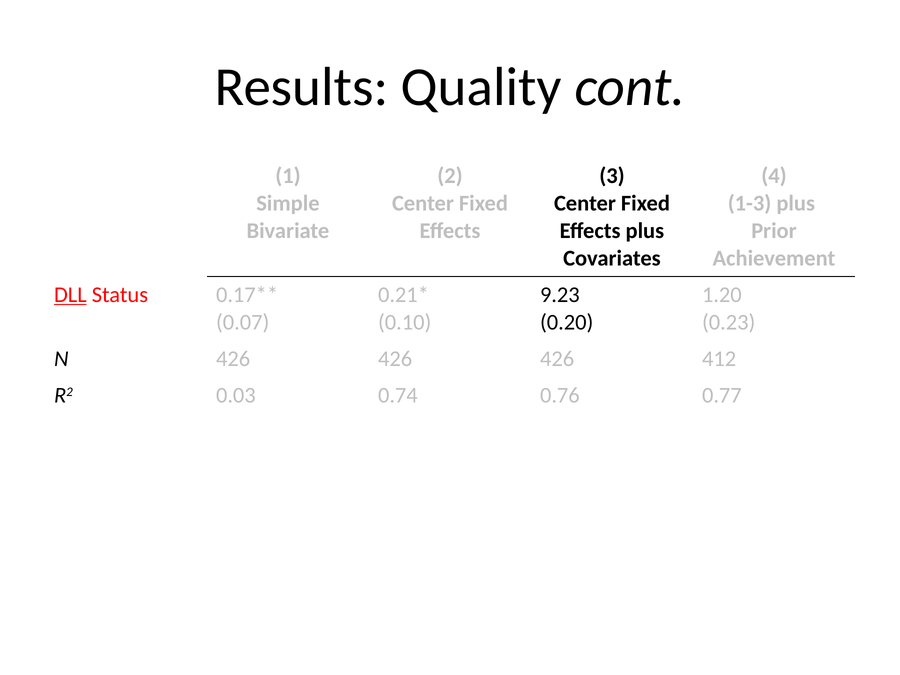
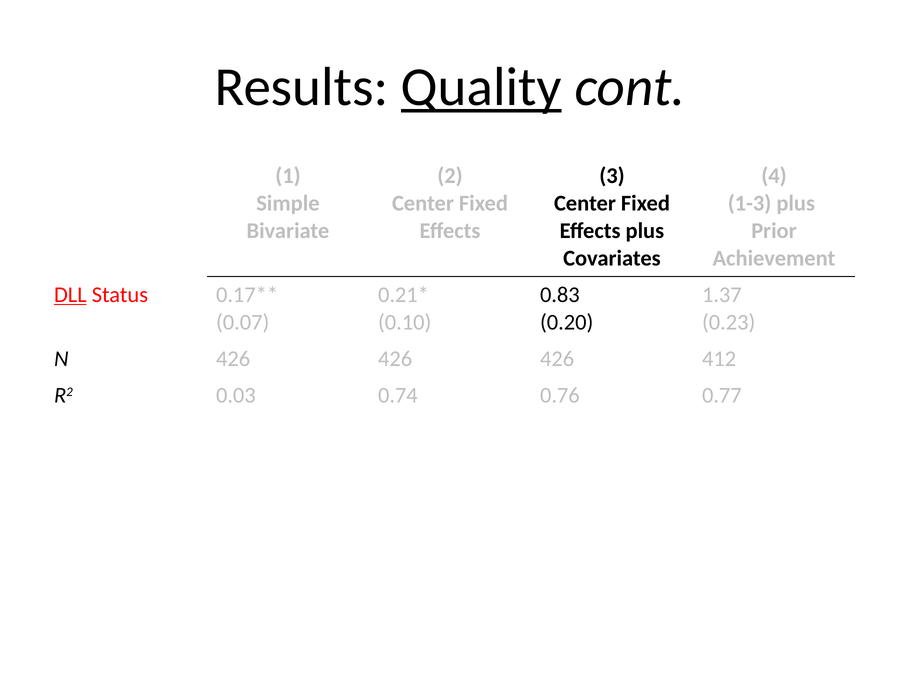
Quality underline: none -> present (481, 87)
9.23: 9.23 -> 0.83 (560, 295)
1.20: 1.20 -> 1.37 (722, 295)
